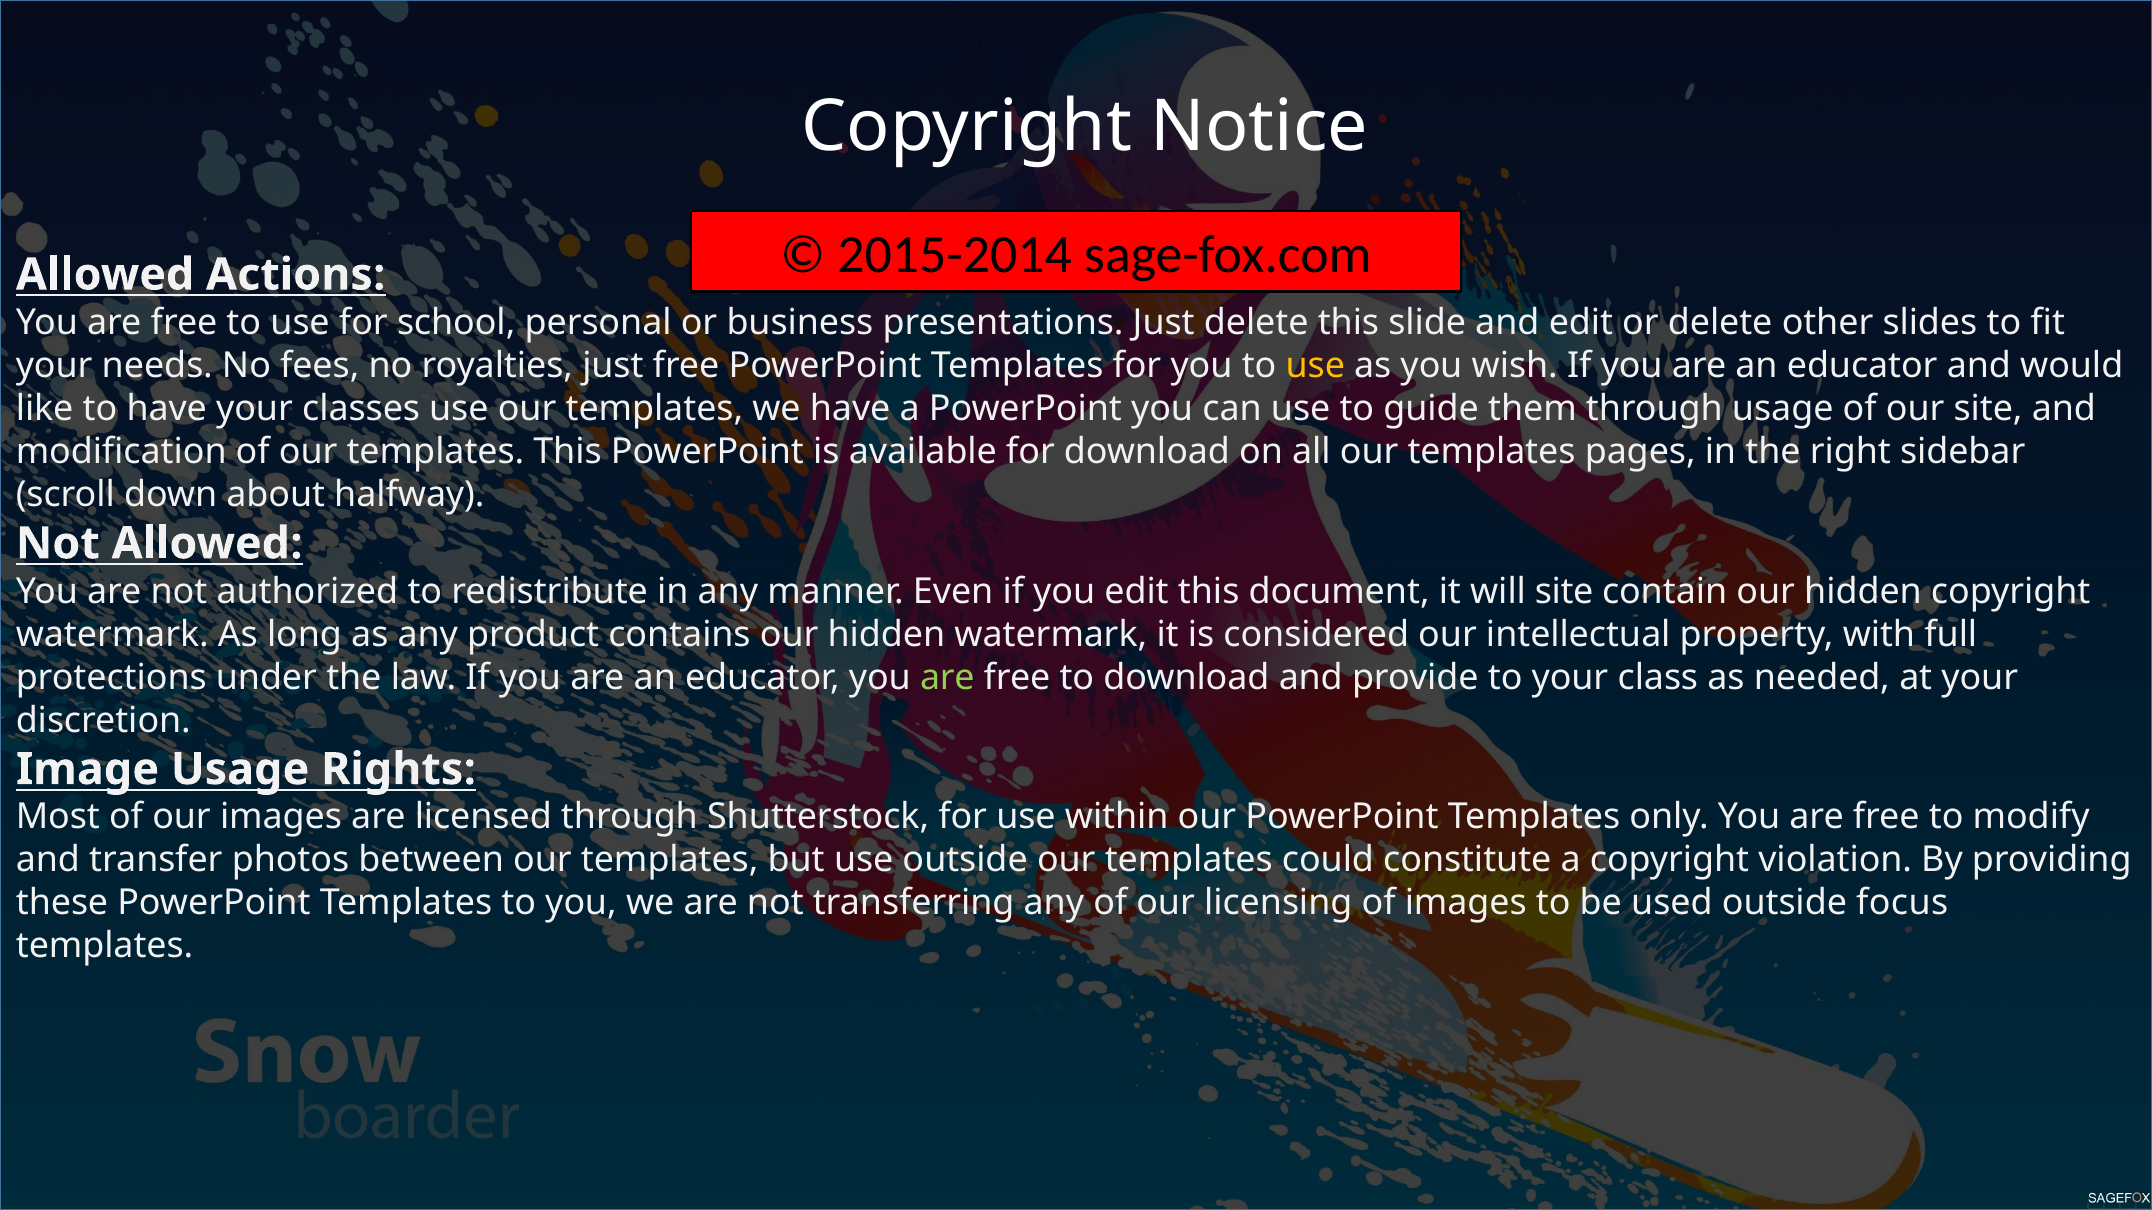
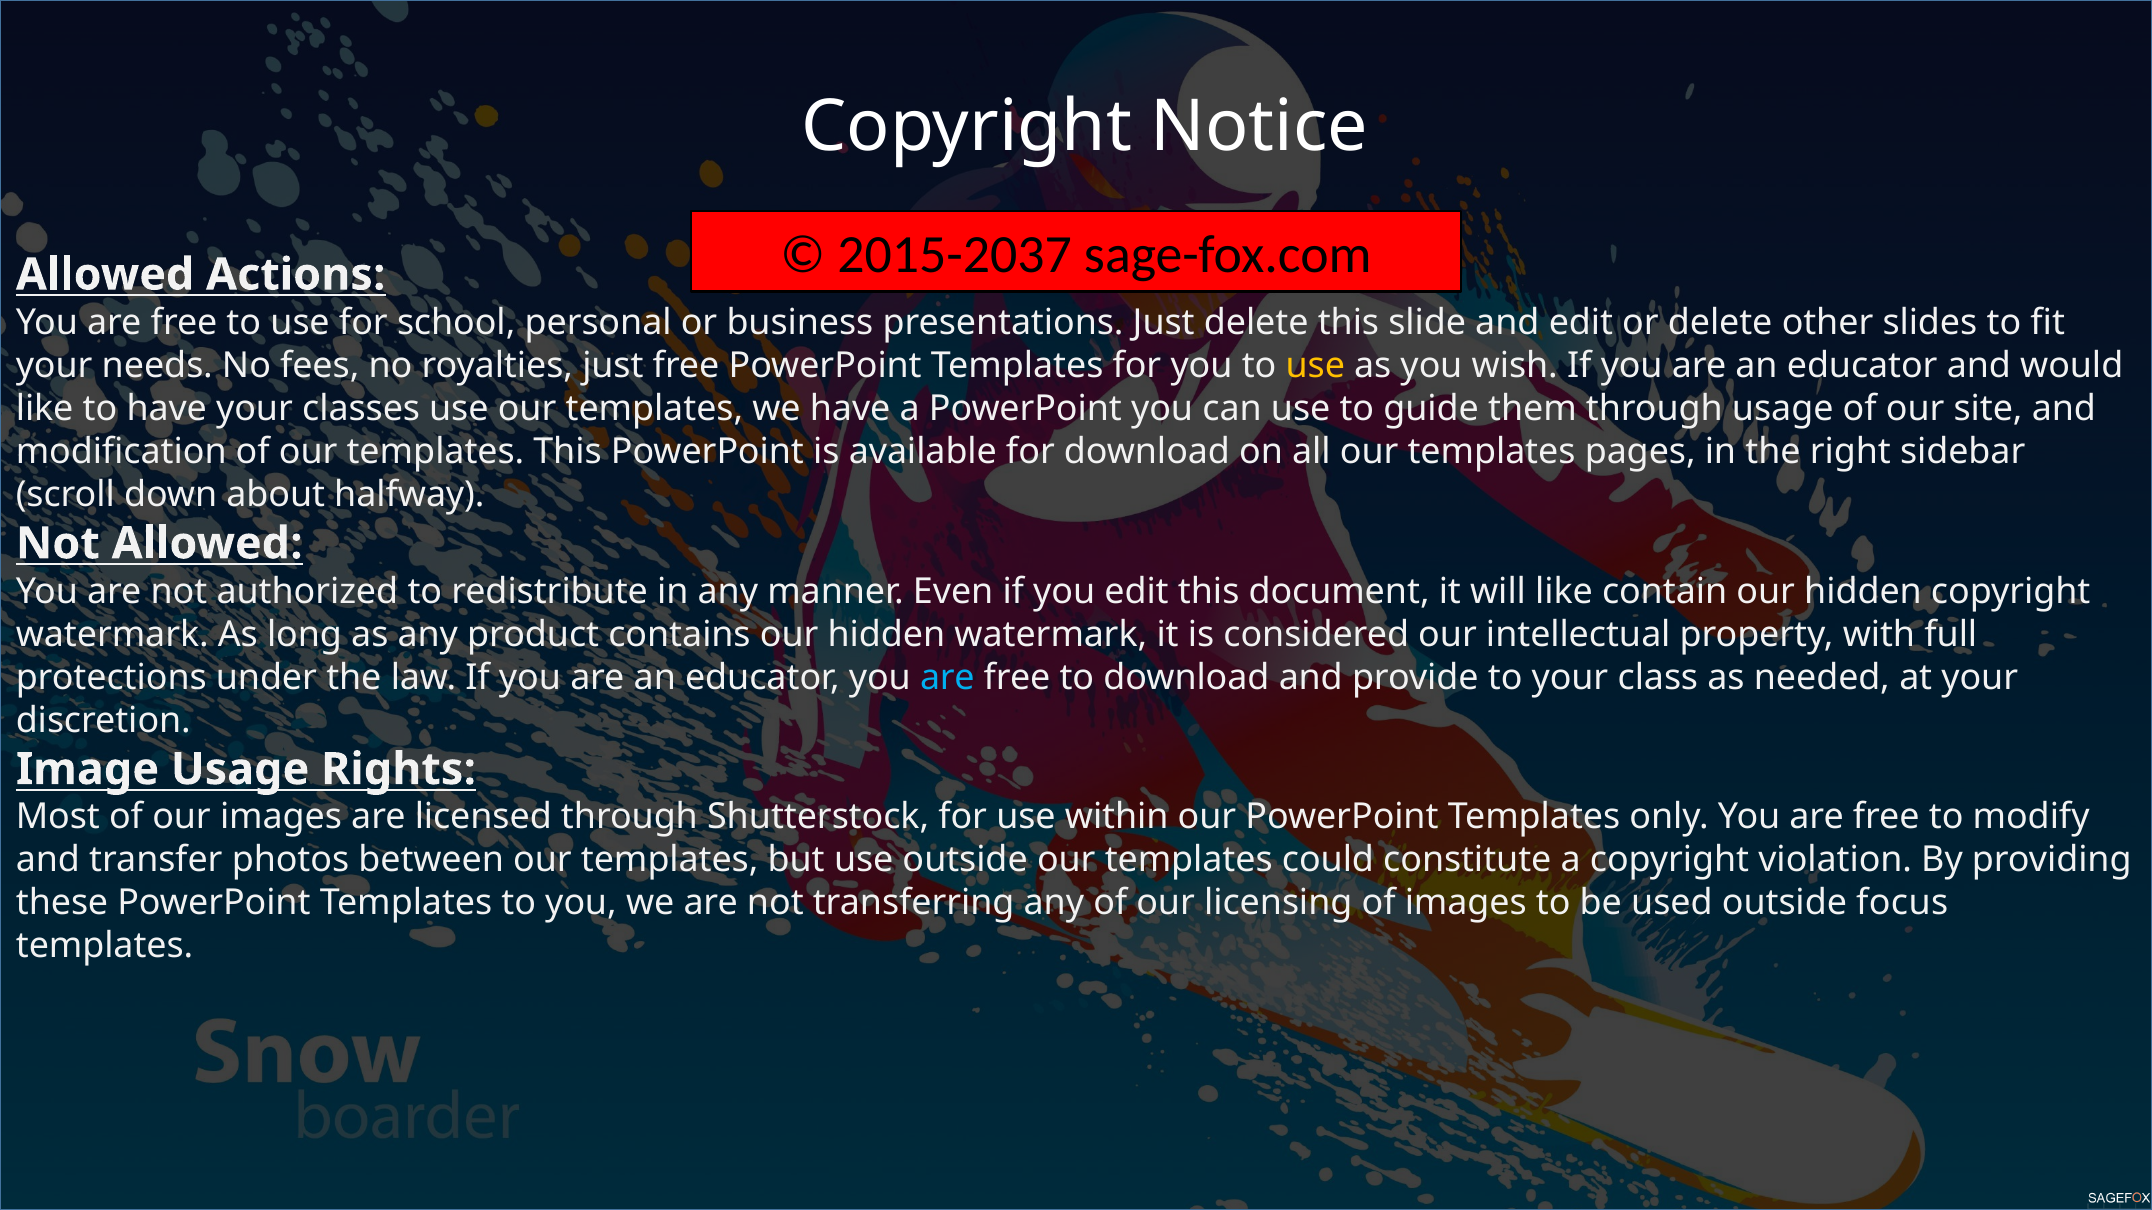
2015-2014: 2015-2014 -> 2015-2037 (955, 255)
will site: site -> like (1564, 592)
are colour: light green -> light blue (947, 678)
